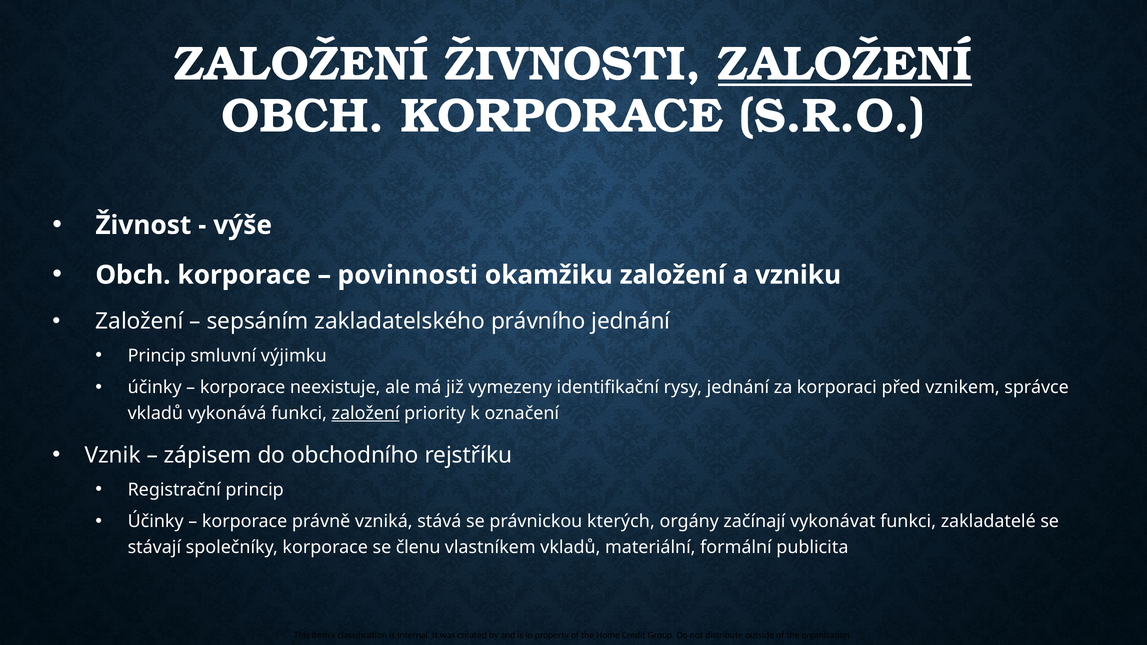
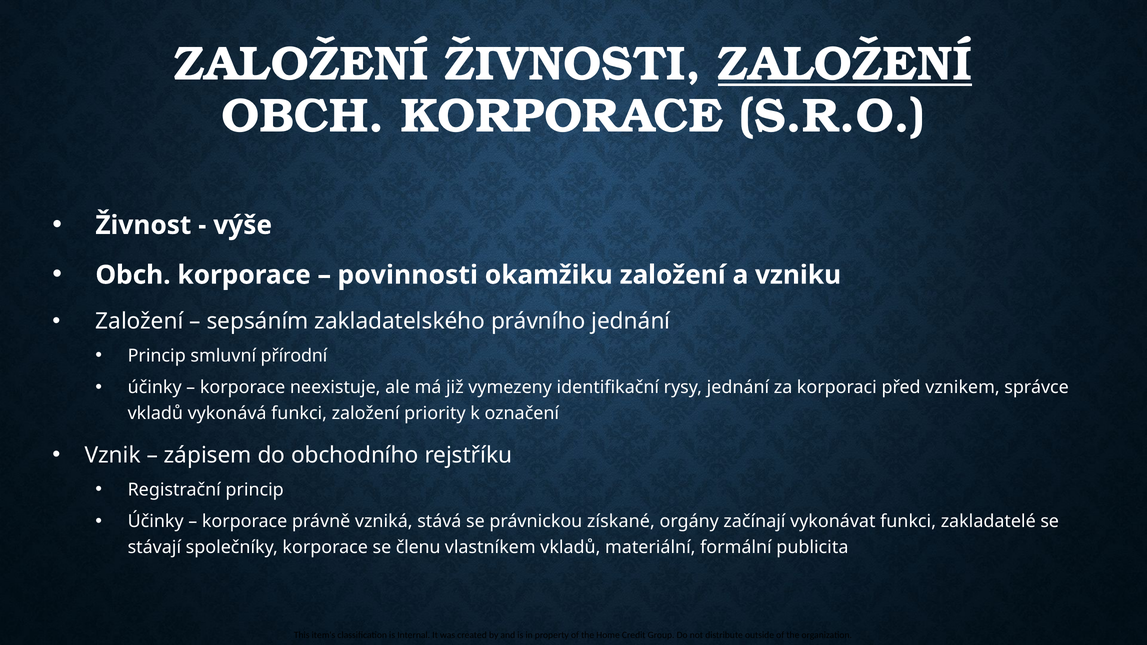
výjimku: výjimku -> přírodní (294, 356)
založení underline: present -> none (366, 413)
kterých: kterých -> získané (621, 522)
